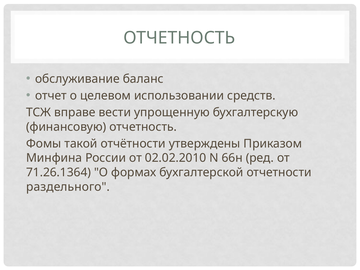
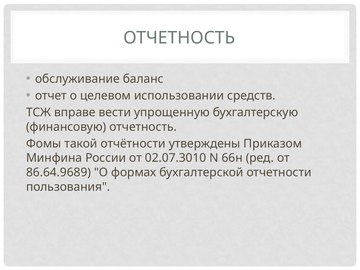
02.02.2010: 02.02.2010 -> 02.07.3010 (176, 158)
71.26.1364: 71.26.1364 -> 86.64.9689 (59, 172)
раздельного: раздельного -> пользования (68, 187)
